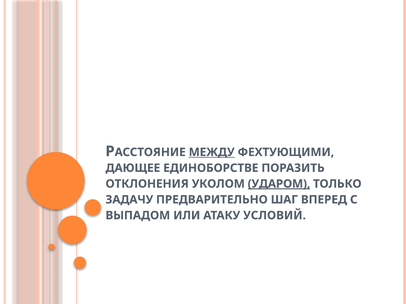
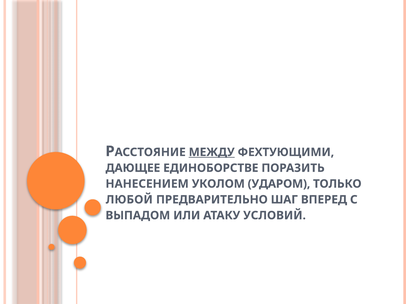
ОТКЛОНЕНИЯ: ОТКЛОНЕНИЯ -> НАНЕСЕНИЕМ (147, 184)
УДАРОМ underline: present -> none (279, 184)
ЗАДАЧУ: ЗАДАЧУ -> ЛЮБОЙ (129, 200)
